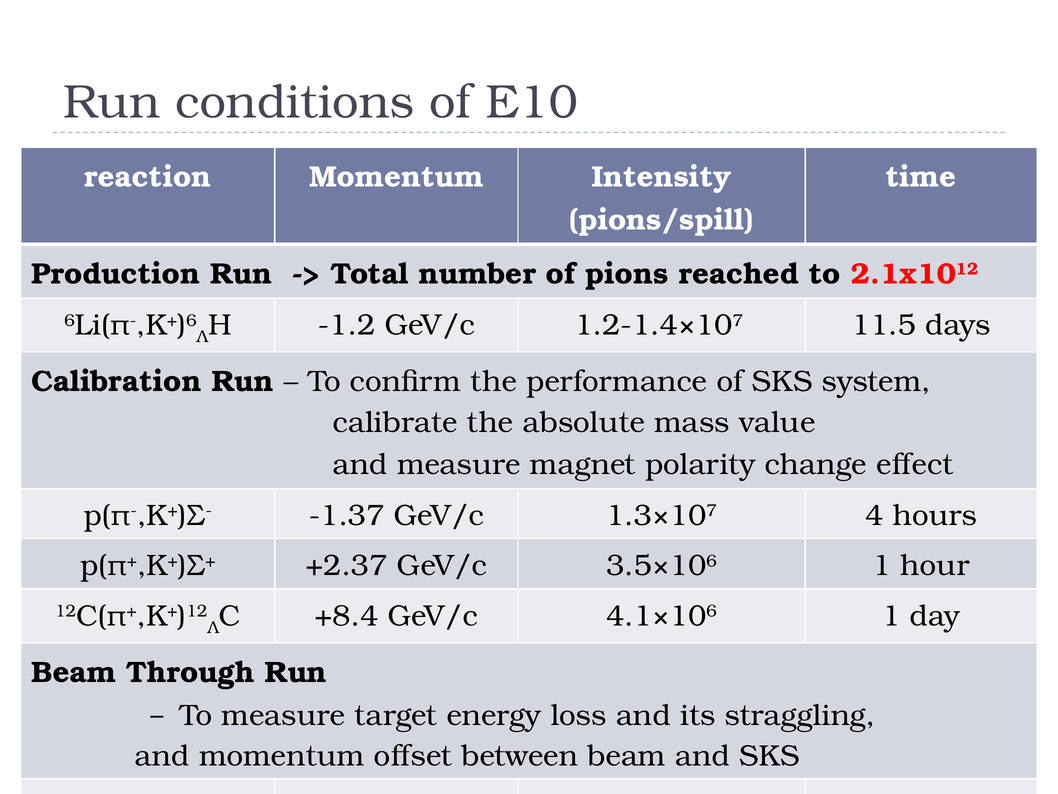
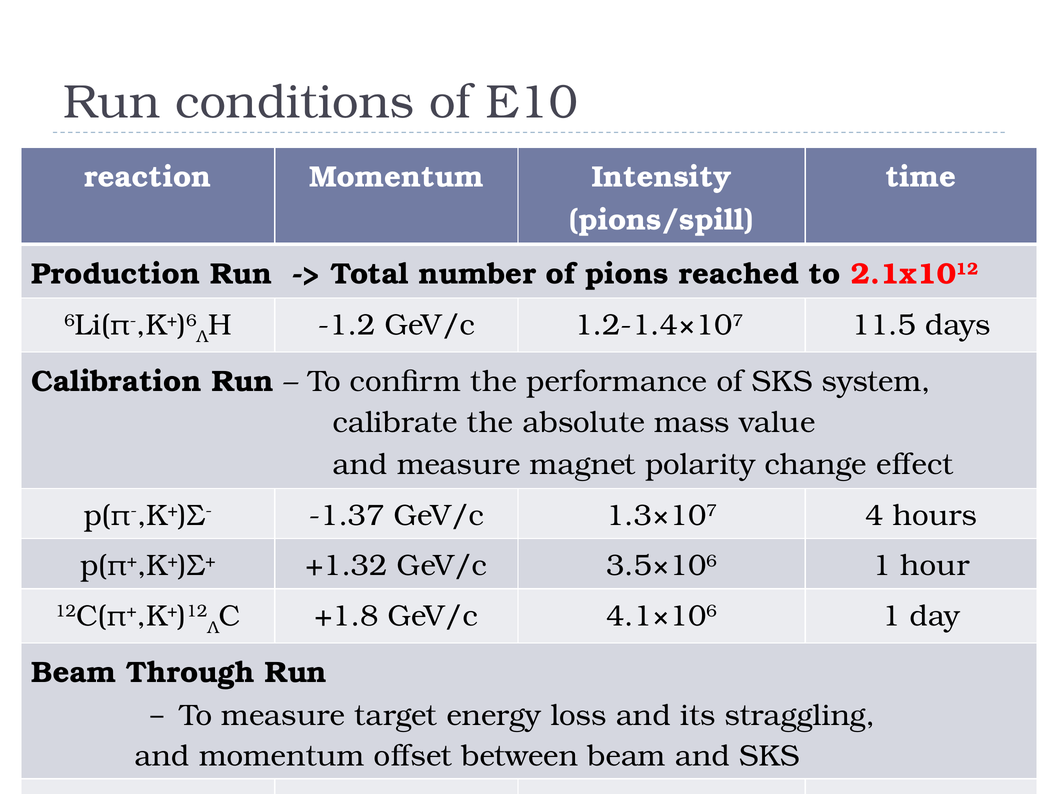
+2.37: +2.37 -> +1.32 (347, 565)
+8.4: +8.4 -> +1.8 (347, 616)
